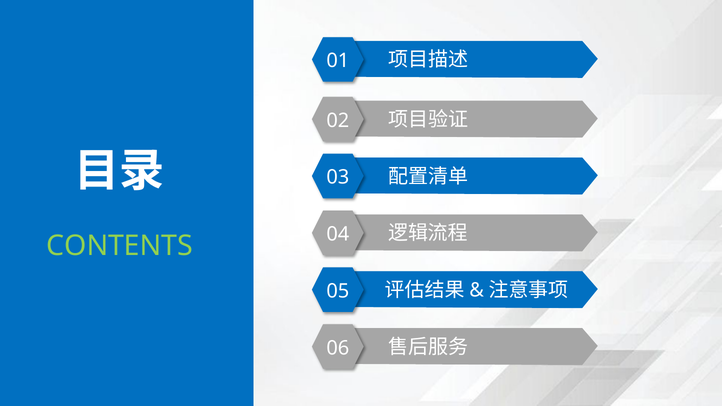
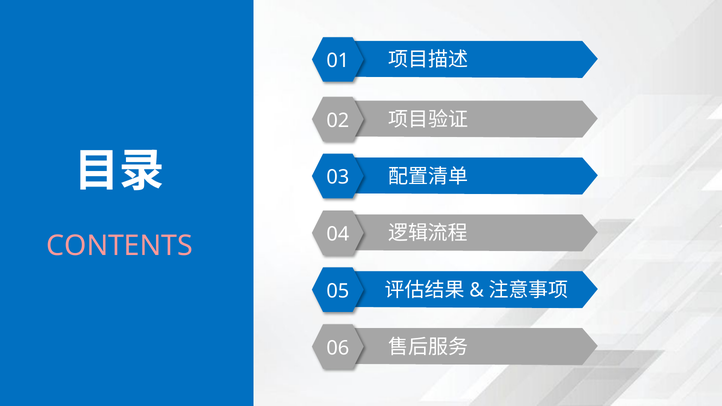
CONTENTS colour: light green -> pink (120, 246)
